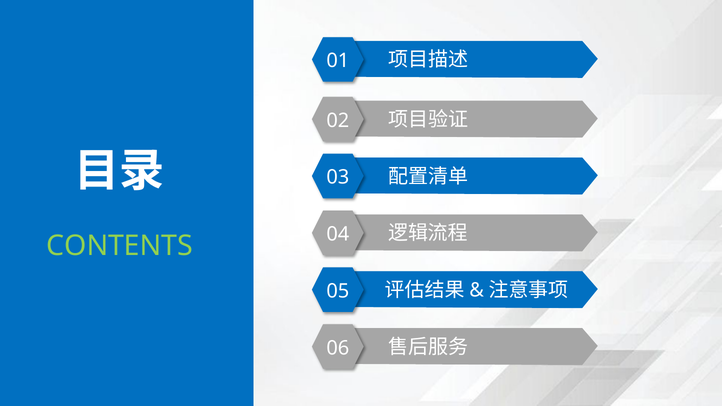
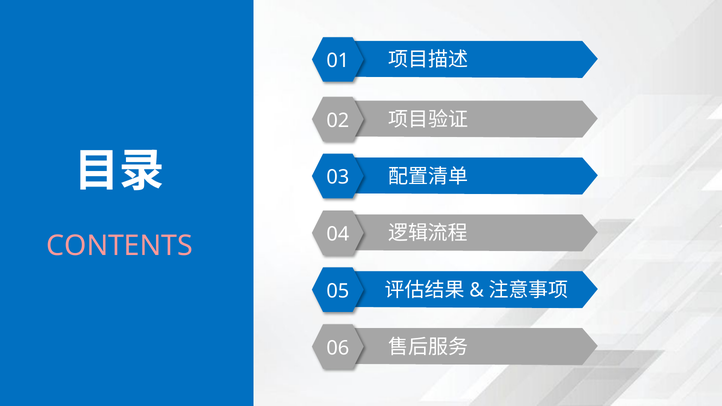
CONTENTS colour: light green -> pink (120, 246)
